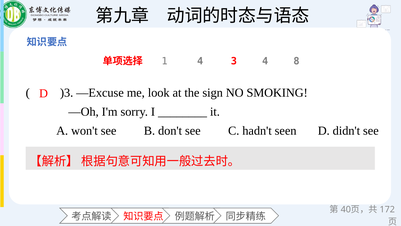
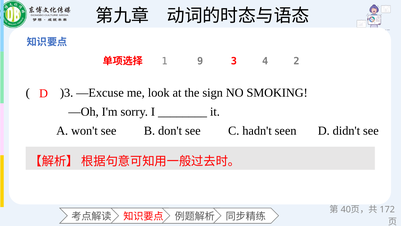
1 4: 4 -> 9 (200, 61)
8: 8 -> 2 (296, 61)
